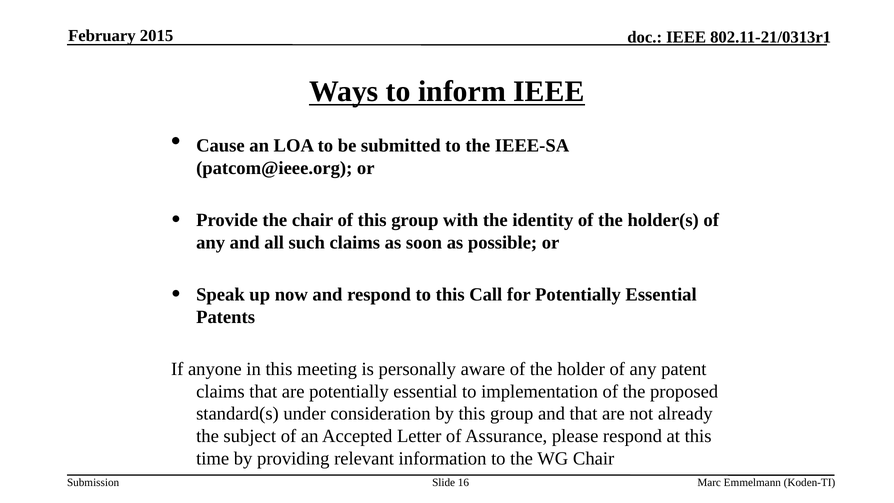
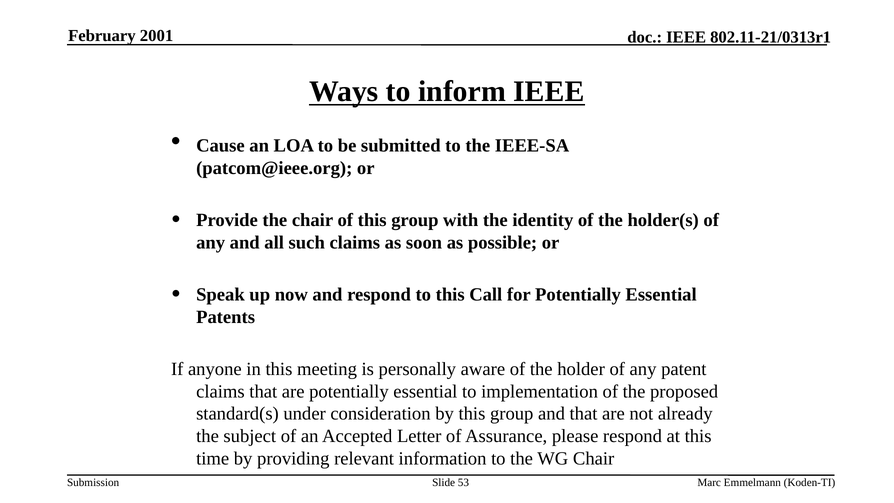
2015: 2015 -> 2001 (157, 36)
16: 16 -> 53 (463, 482)
